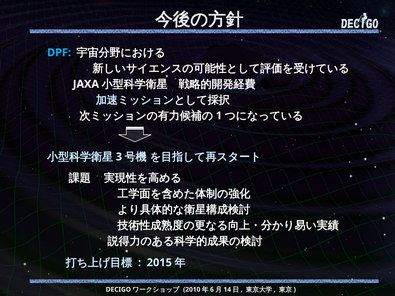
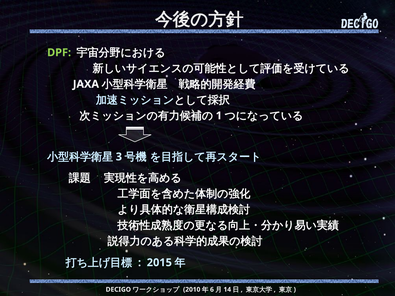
DPF colour: light blue -> light green (59, 53)
